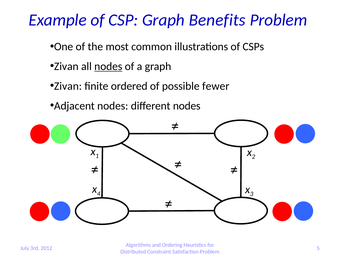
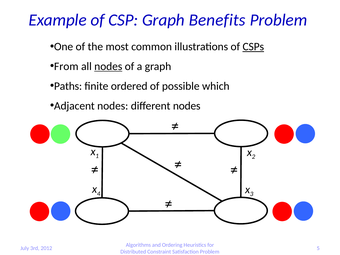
CSPs underline: none -> present (253, 47)
Zivan: Zivan -> From (66, 66)
Zivan: Zivan -> Paths (68, 86)
fewer: fewer -> which (216, 86)
